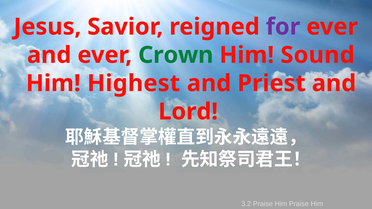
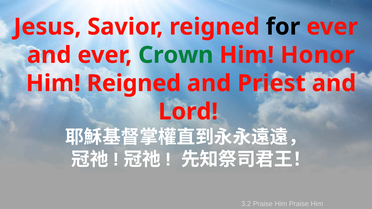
for colour: purple -> black (283, 27)
Sound: Sound -> Honor (318, 55)
Him Highest: Highest -> Reigned (134, 83)
